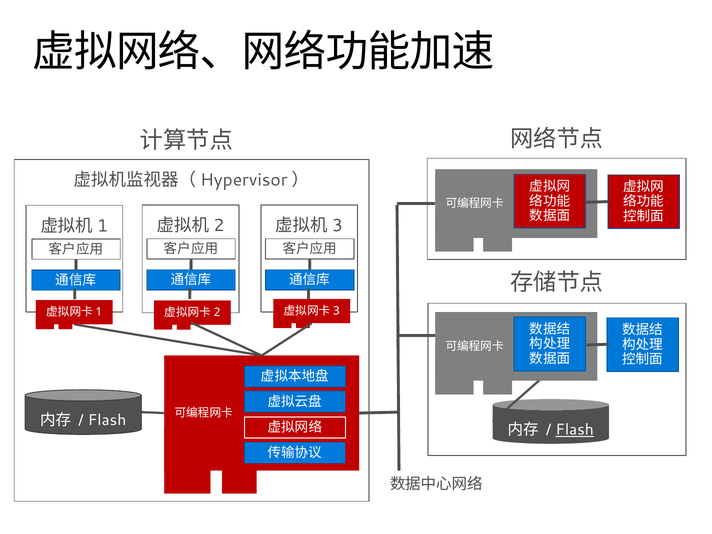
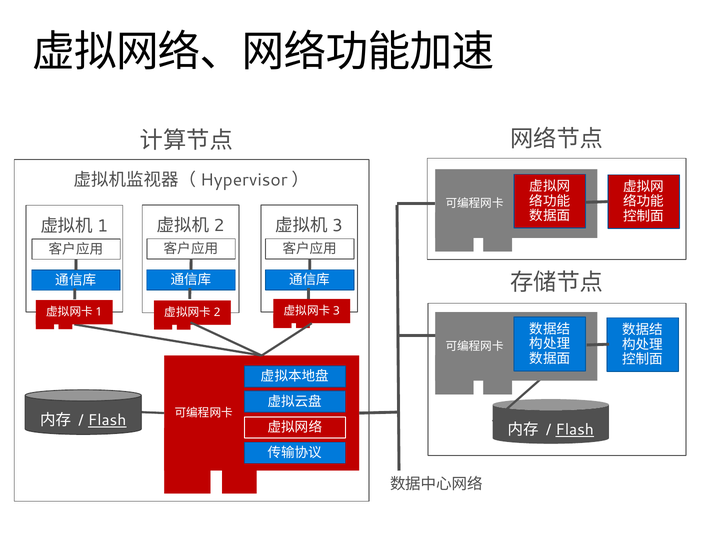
Flash underline: none -> present (107, 420)
